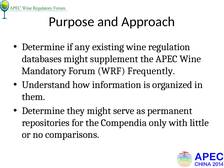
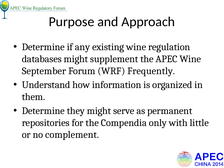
Mandatory: Mandatory -> September (44, 71)
comparisons: comparisons -> complement (72, 135)
